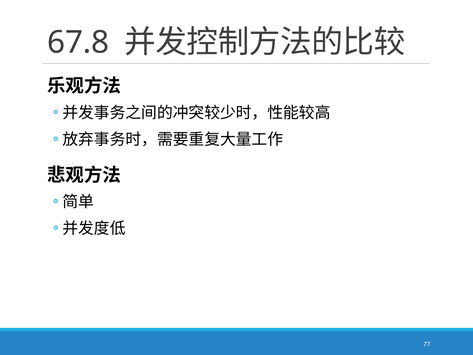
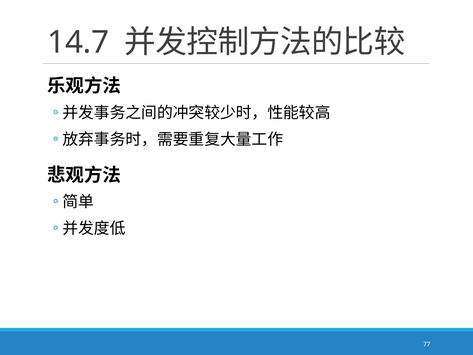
67.8: 67.8 -> 14.7 (78, 43)
